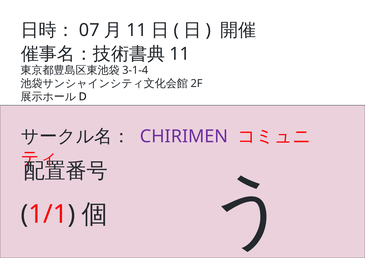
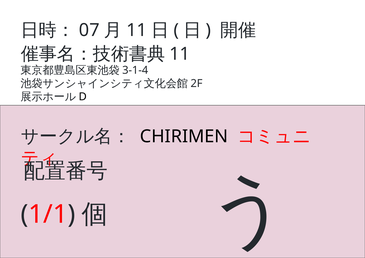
CHIRIMEN colour: purple -> black (184, 137)
